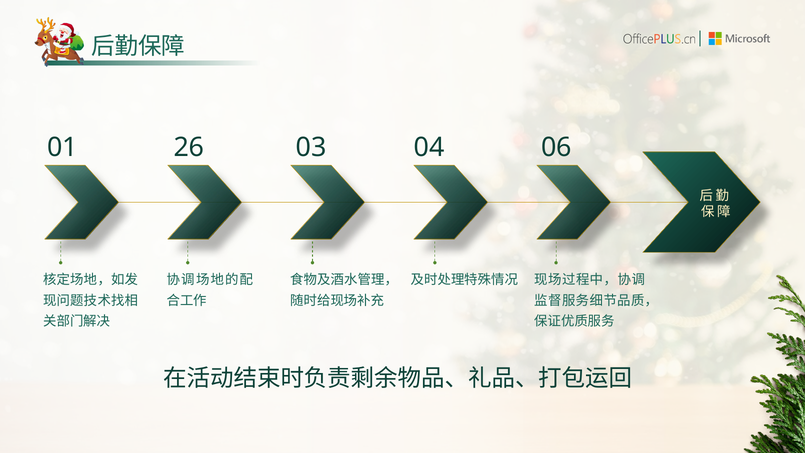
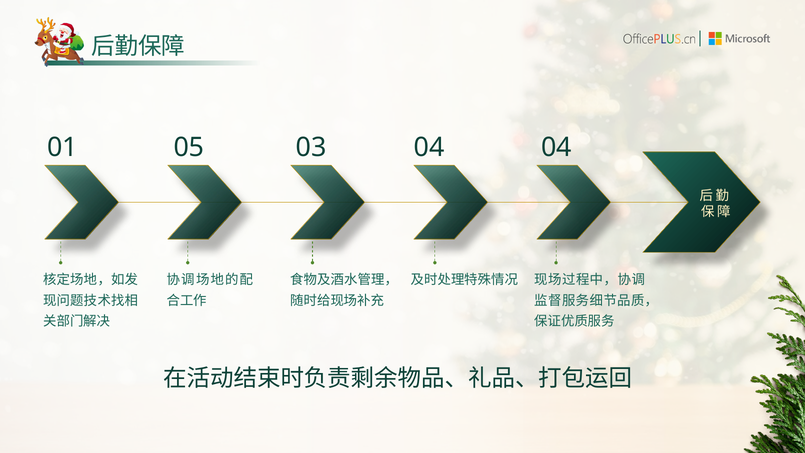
26: 26 -> 05 (189, 147)
04 06: 06 -> 04 (556, 147)
